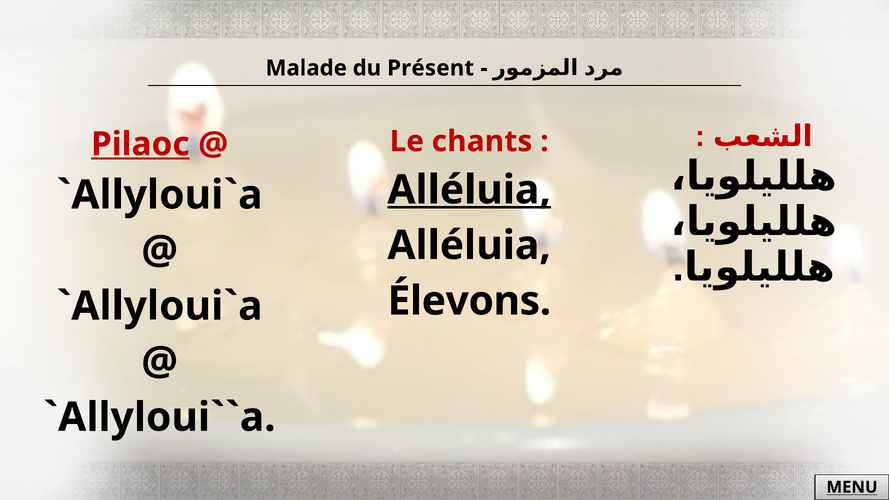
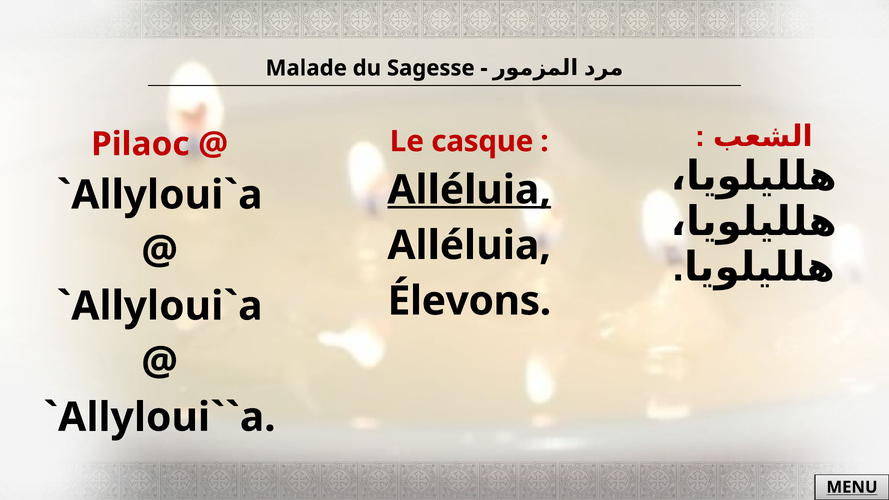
Présent: Présent -> Sagesse (431, 68)
chants: chants -> casque (482, 141)
Pilaoc underline: present -> none (140, 144)
